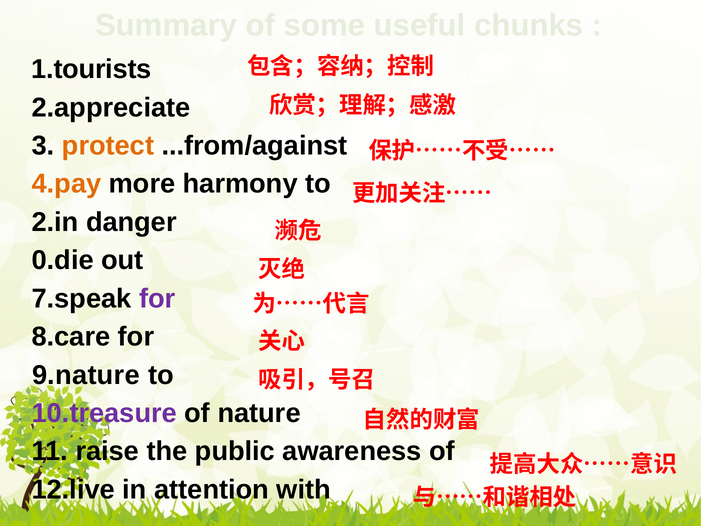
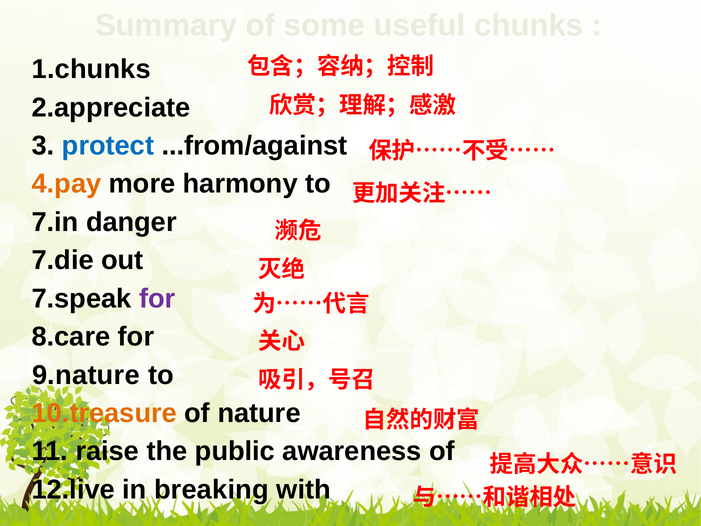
1.tourists: 1.tourists -> 1.chunks (91, 69)
protect colour: orange -> blue (108, 146)
2.in: 2.in -> 7.in (55, 222)
0.die: 0.die -> 7.die (63, 260)
10.treasure colour: purple -> orange (104, 413)
attention: attention -> breaking (211, 489)
